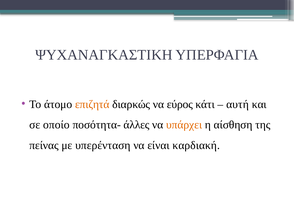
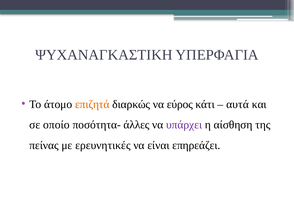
αυτή: αυτή -> αυτά (238, 104)
υπάρχει colour: orange -> purple (184, 125)
υπερένταση: υπερένταση -> ερευνητικές (103, 146)
καρδιακή: καρδιακή -> επηρεάζει (196, 146)
